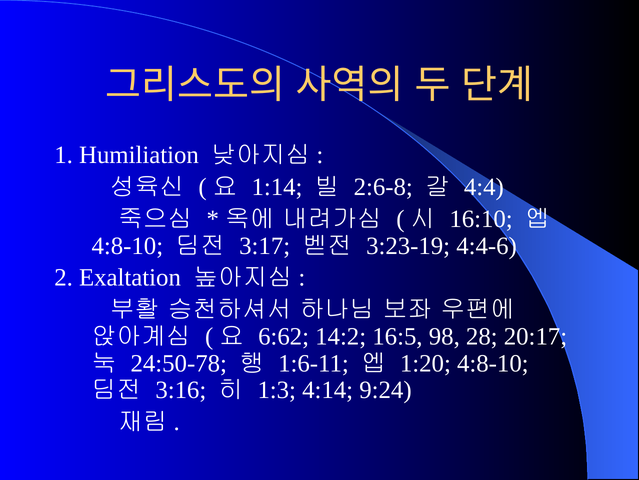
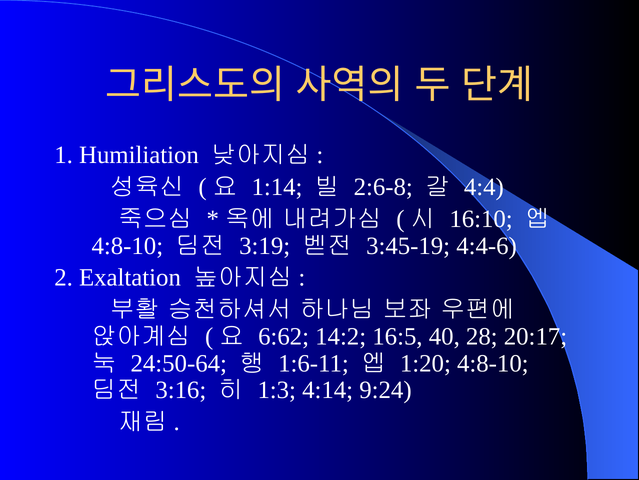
3:17: 3:17 -> 3:19 (265, 245)
3:23-19: 3:23-19 -> 3:45-19 (408, 245)
98: 98 -> 40 (444, 336)
24:50-78: 24:50-78 -> 24:50-64 (179, 363)
